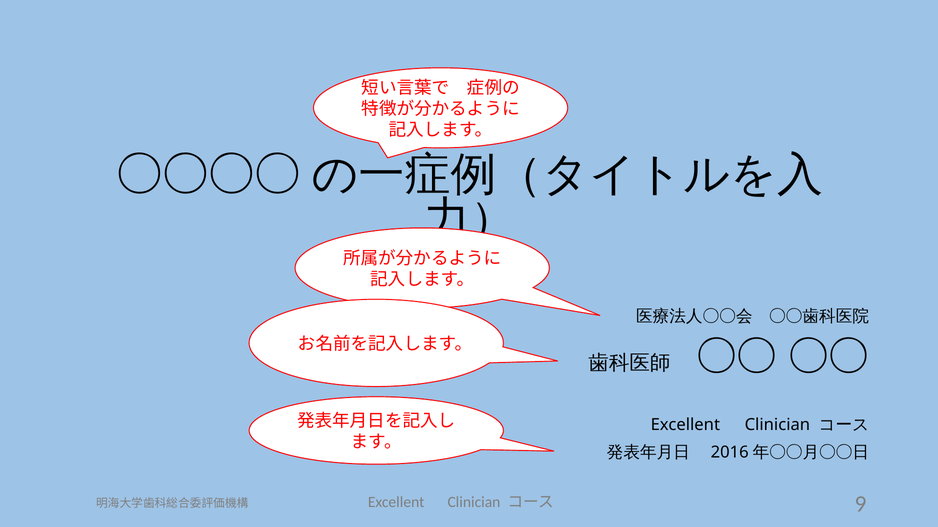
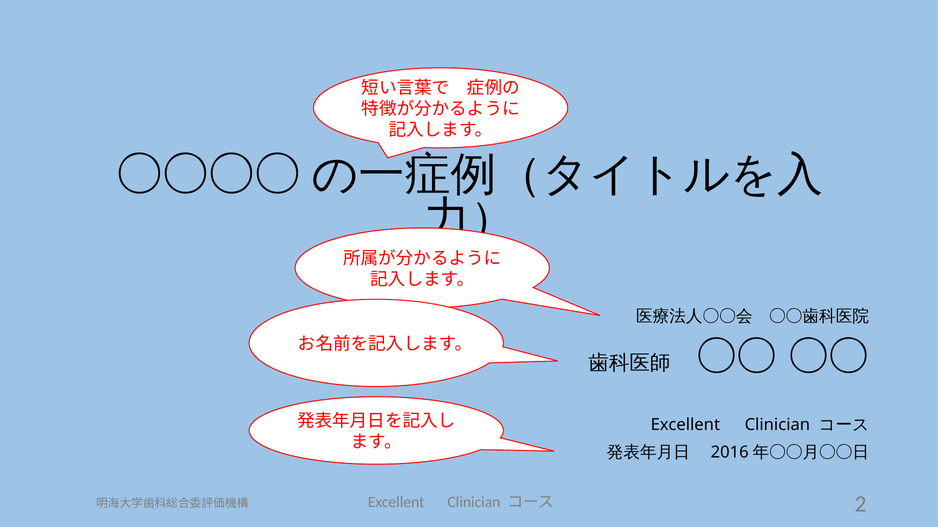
9: 9 -> 2 (861, 504)
